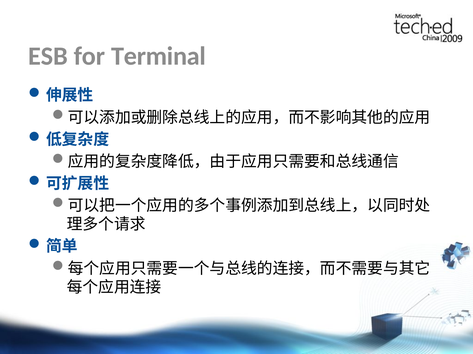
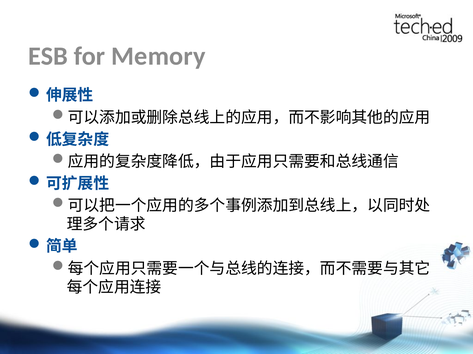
Terminal: Terminal -> Memory (158, 56)
